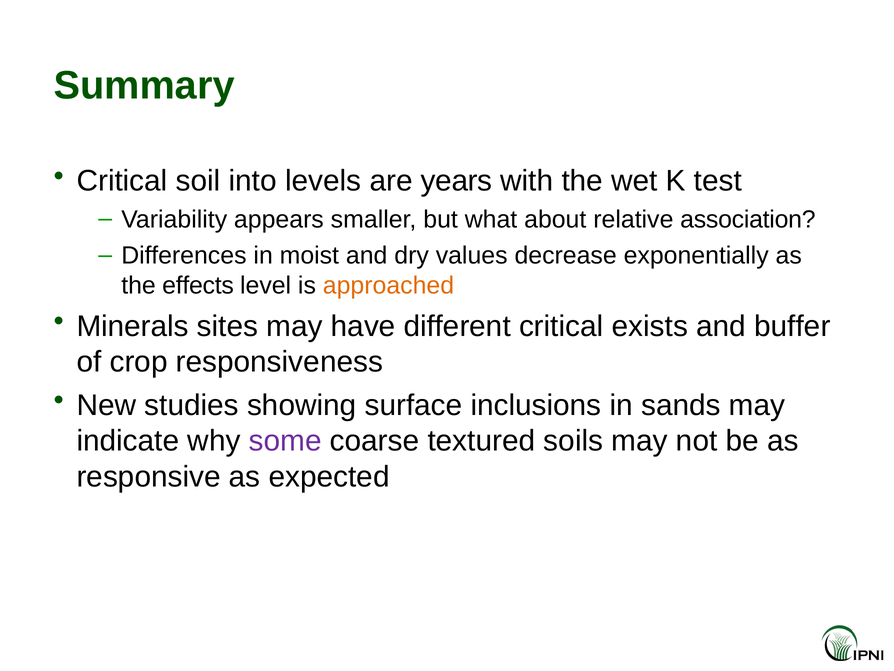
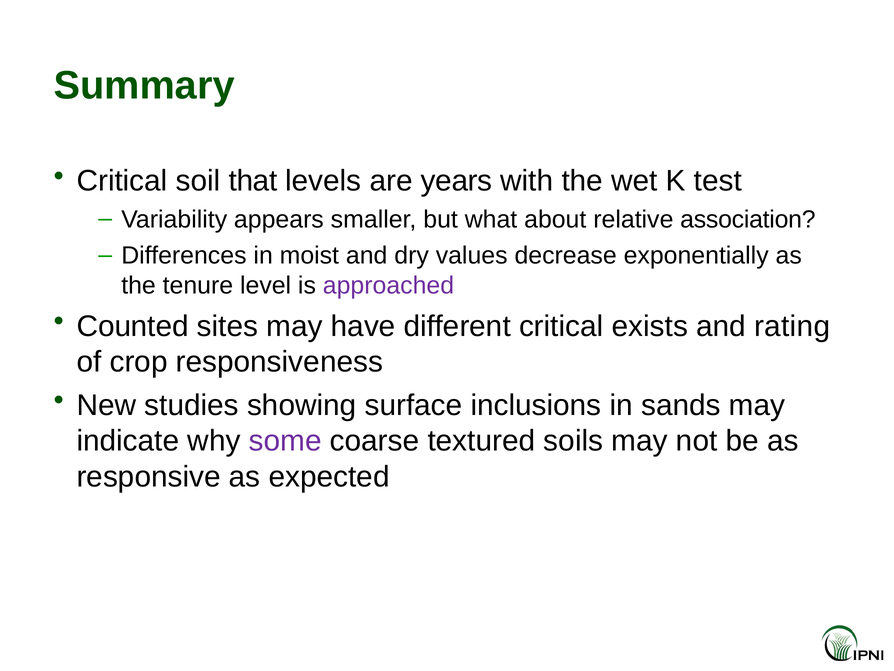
into: into -> that (253, 181)
effects: effects -> tenure (198, 285)
approached colour: orange -> purple (388, 285)
Minerals: Minerals -> Counted (133, 326)
buffer: buffer -> rating (792, 326)
